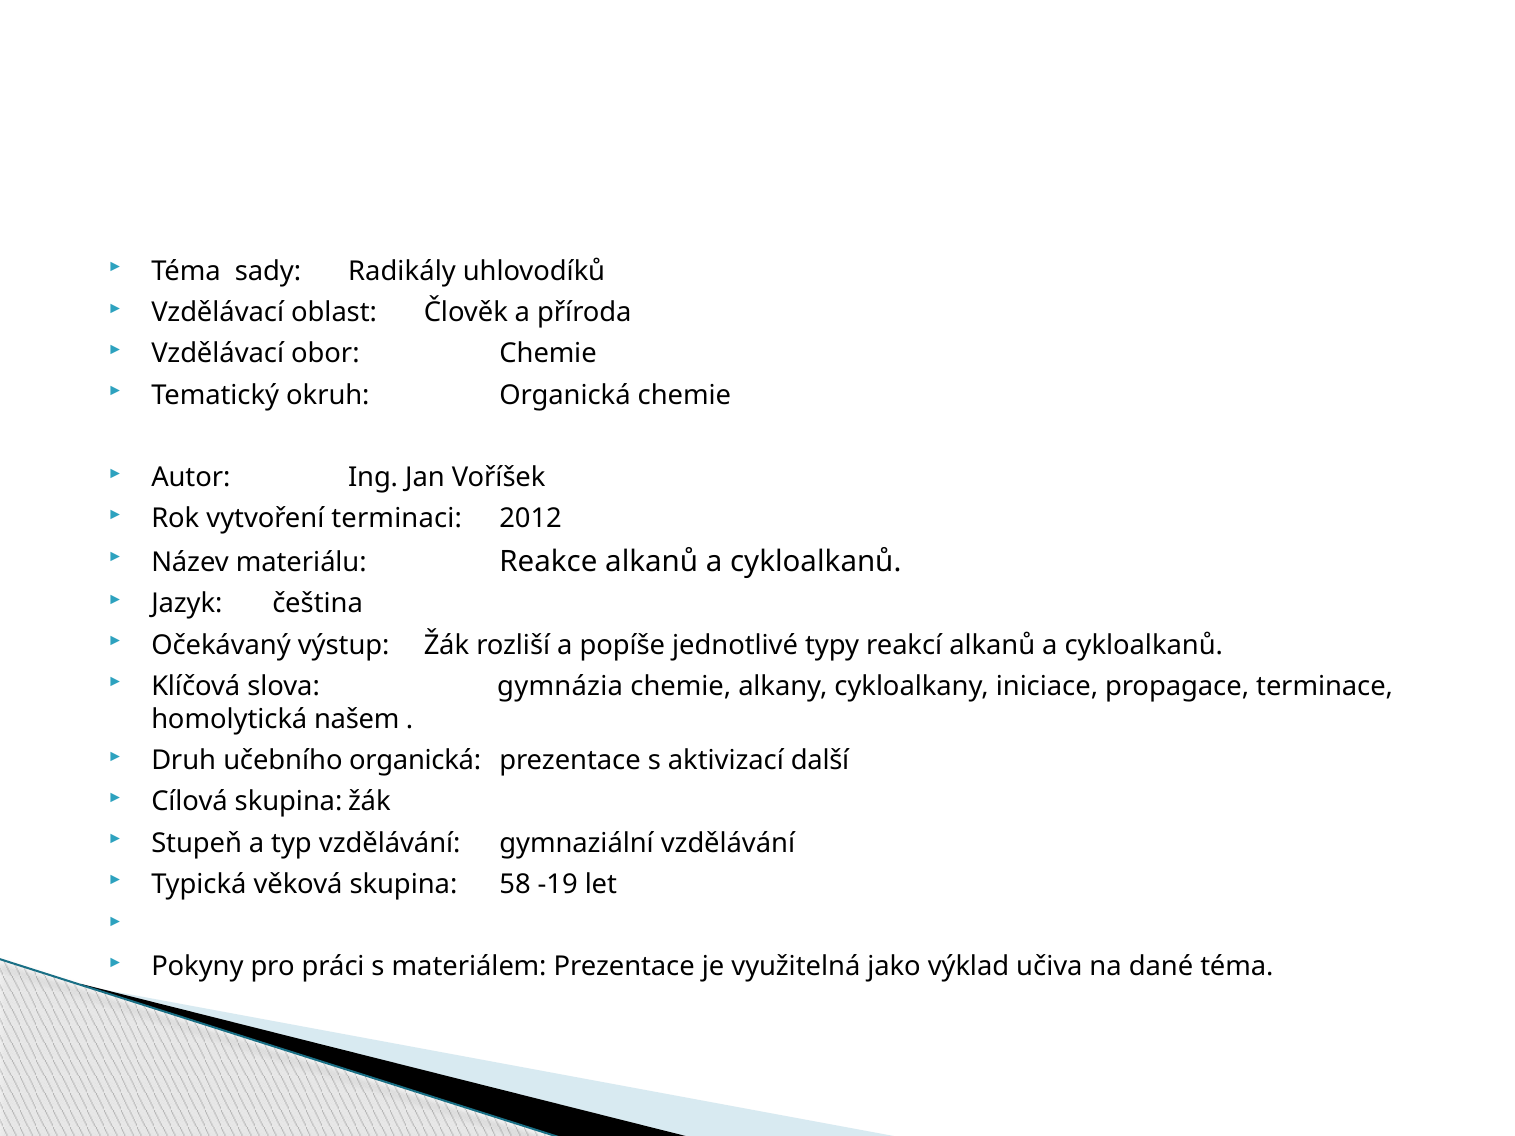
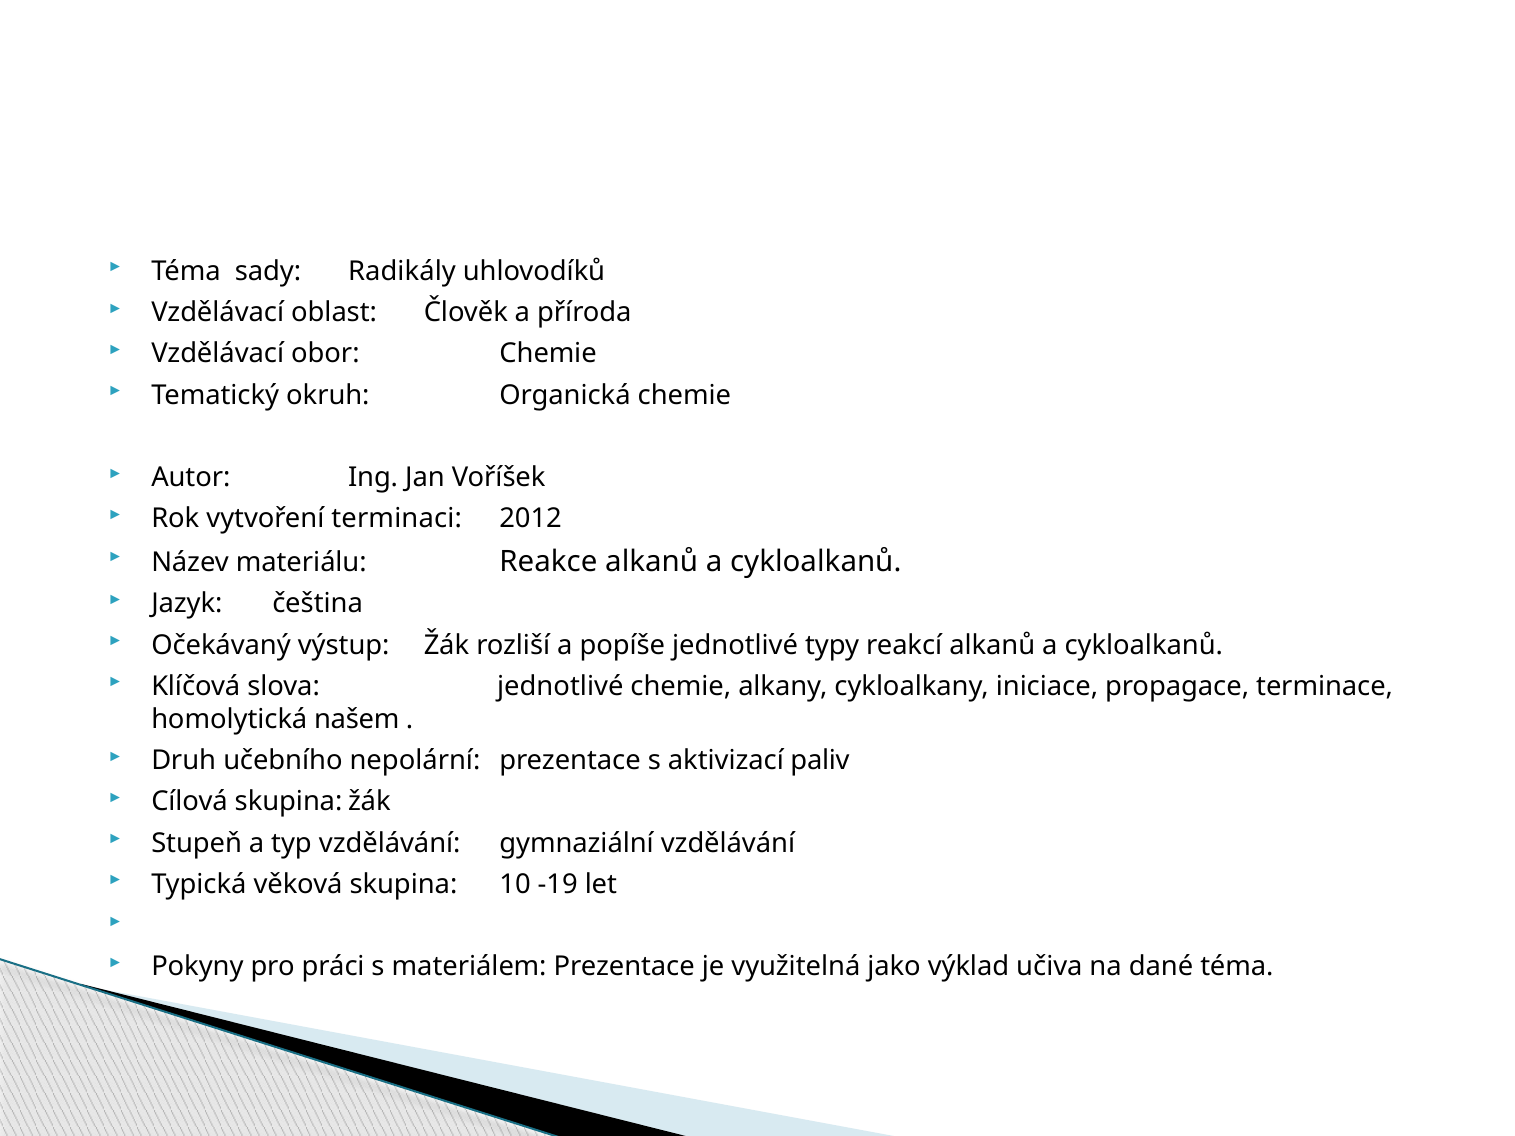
slova gymnázia: gymnázia -> jednotlivé (560, 686)
učebního organická: organická -> nepolární (415, 761)
další: další -> paliv (820, 761)
58: 58 -> 10 (515, 884)
